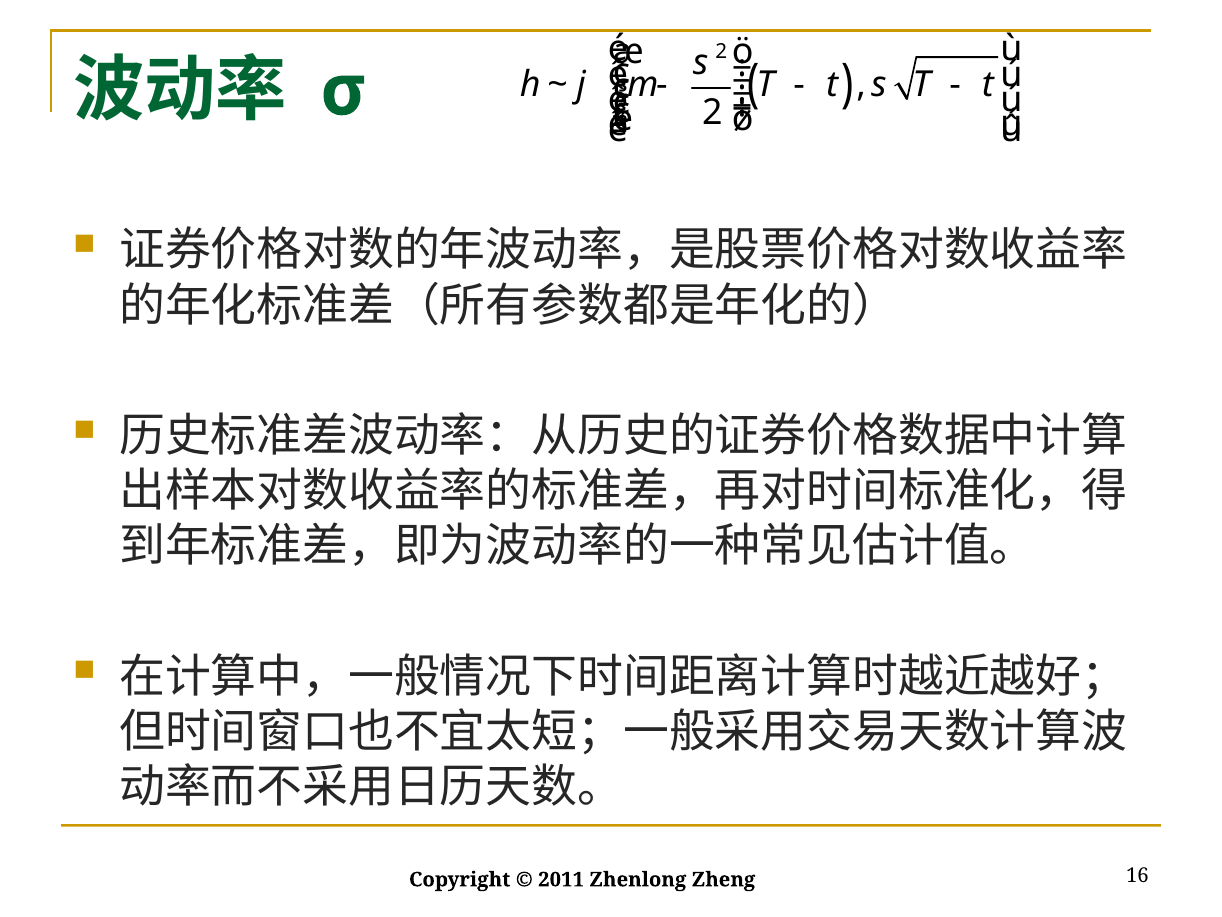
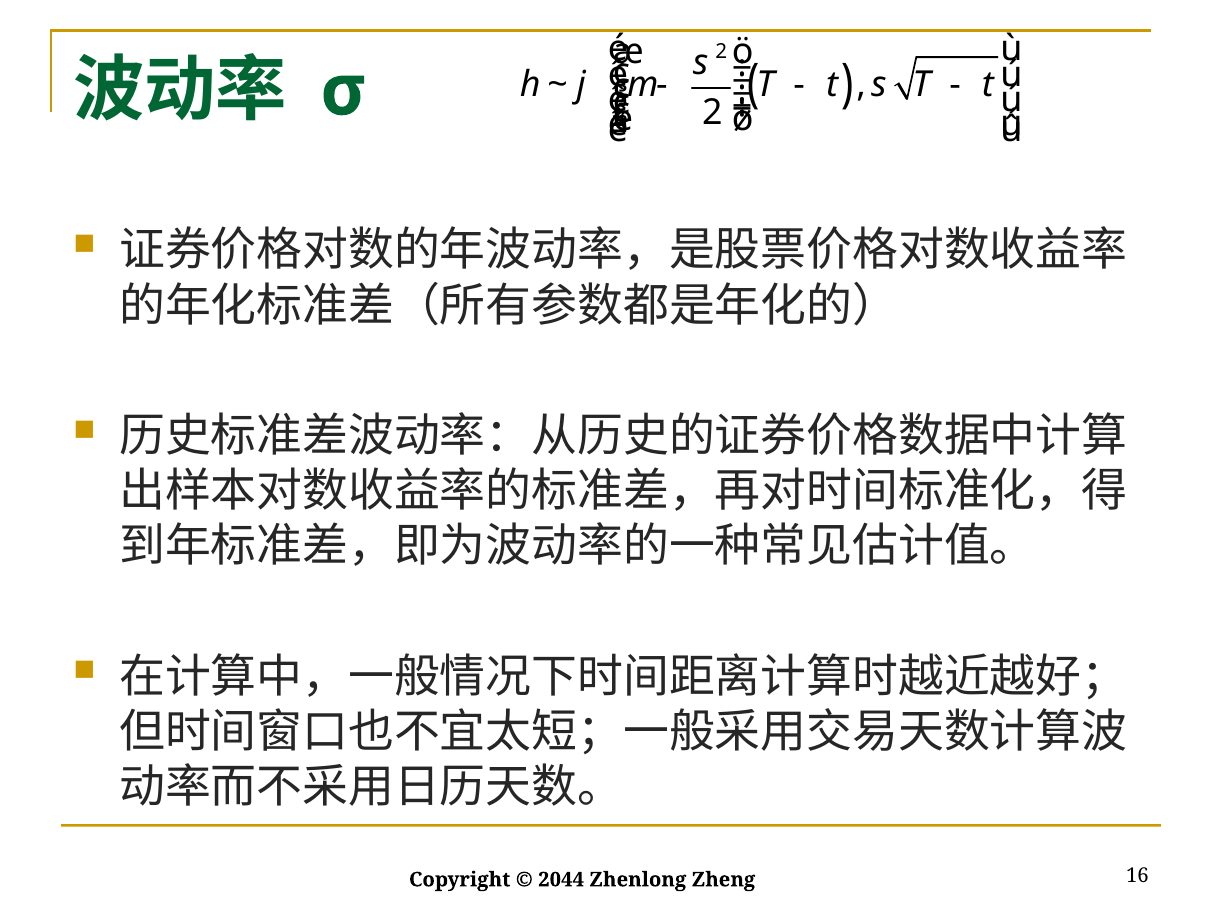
2011: 2011 -> 2044 (561, 879)
